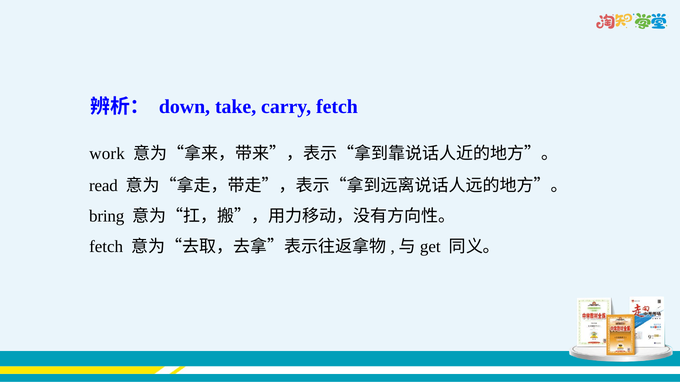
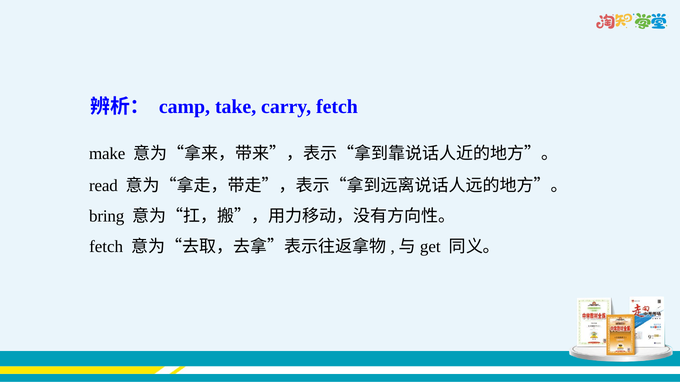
down: down -> camp (185, 107)
work: work -> make (107, 154)
